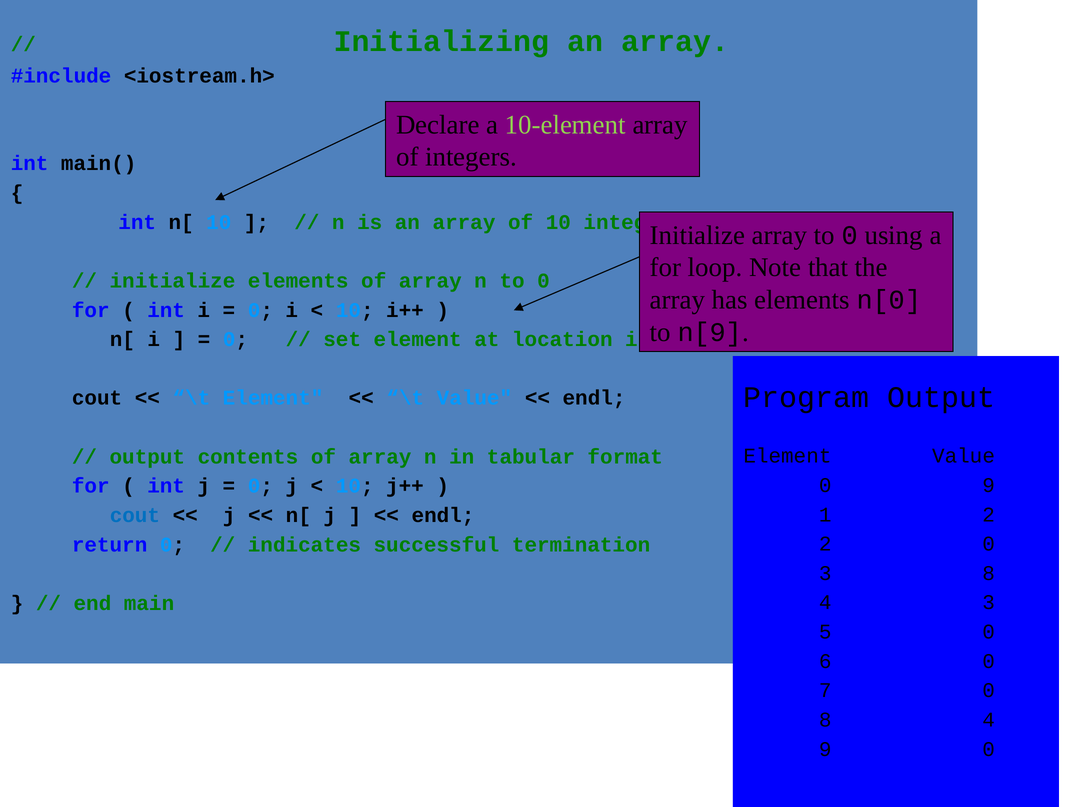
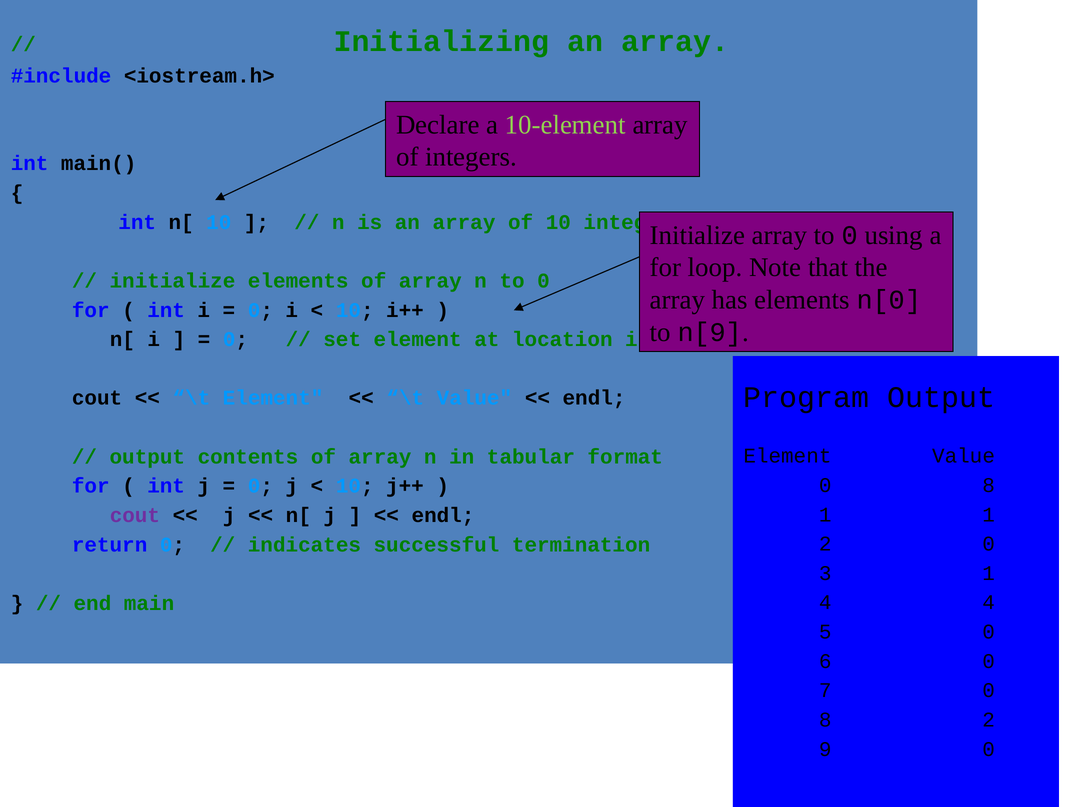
9: 9 -> 8 (989, 485)
1 2: 2 -> 1 (989, 515)
cout colour: blue -> purple (135, 515)
3 8: 8 -> 1 (989, 573)
4 3: 3 -> 4 (989, 603)
4: 4 -> 2 (989, 720)
